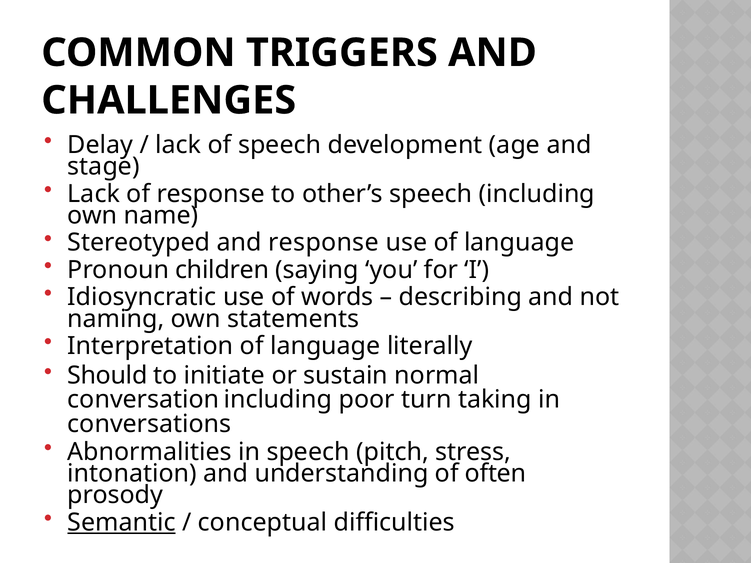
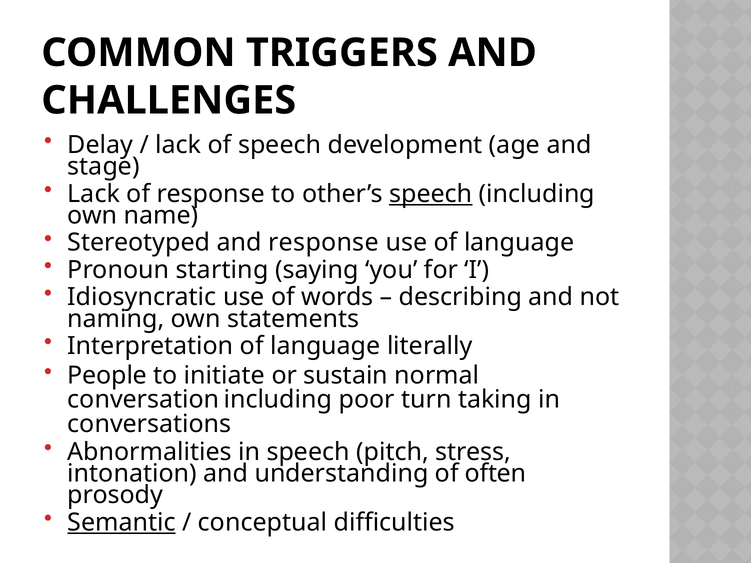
speech underline: none -> present (431, 194)
children: children -> starting (222, 270)
Should: Should -> People (107, 376)
